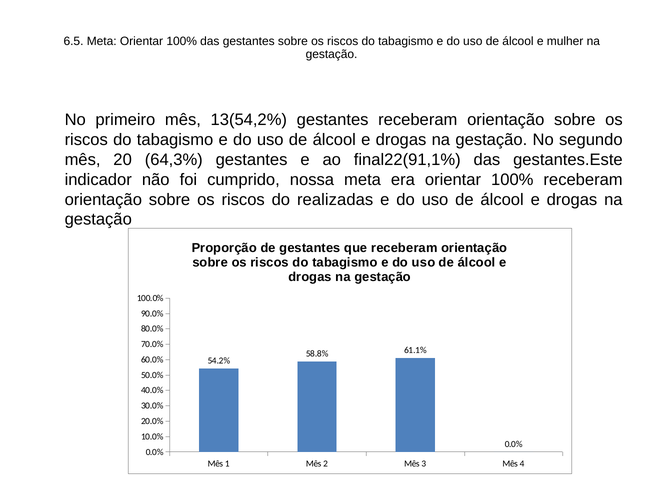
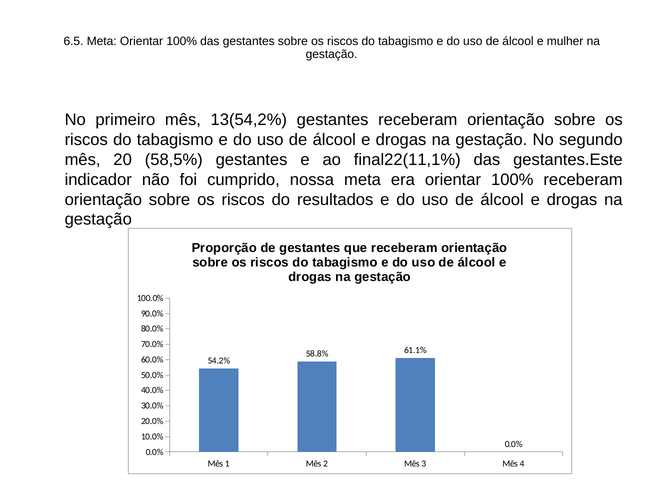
64,3%: 64,3% -> 58,5% (174, 159)
final22(91,1%: final22(91,1% -> final22(11,1% (407, 159)
realizadas: realizadas -> resultados (335, 199)
